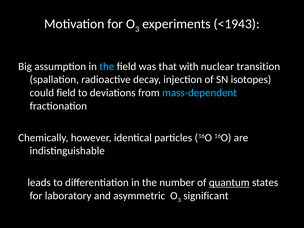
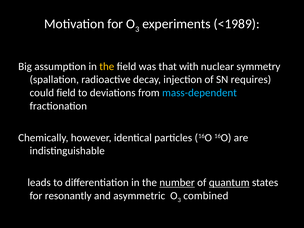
<1943: <1943 -> <1989 (237, 24)
the colour: light blue -> yellow (107, 66)
transition: transition -> symmetry (258, 66)
isotopes: isotopes -> requires (251, 80)
number underline: none -> present (177, 183)
laboratory: laboratory -> resonantly (68, 196)
significant: significant -> combined (206, 196)
